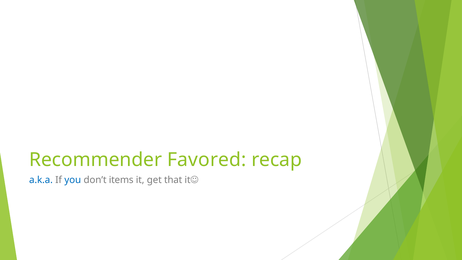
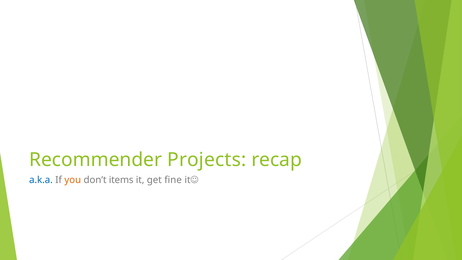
Favored: Favored -> Projects (207, 160)
you colour: blue -> orange (73, 180)
that: that -> fine (173, 180)
